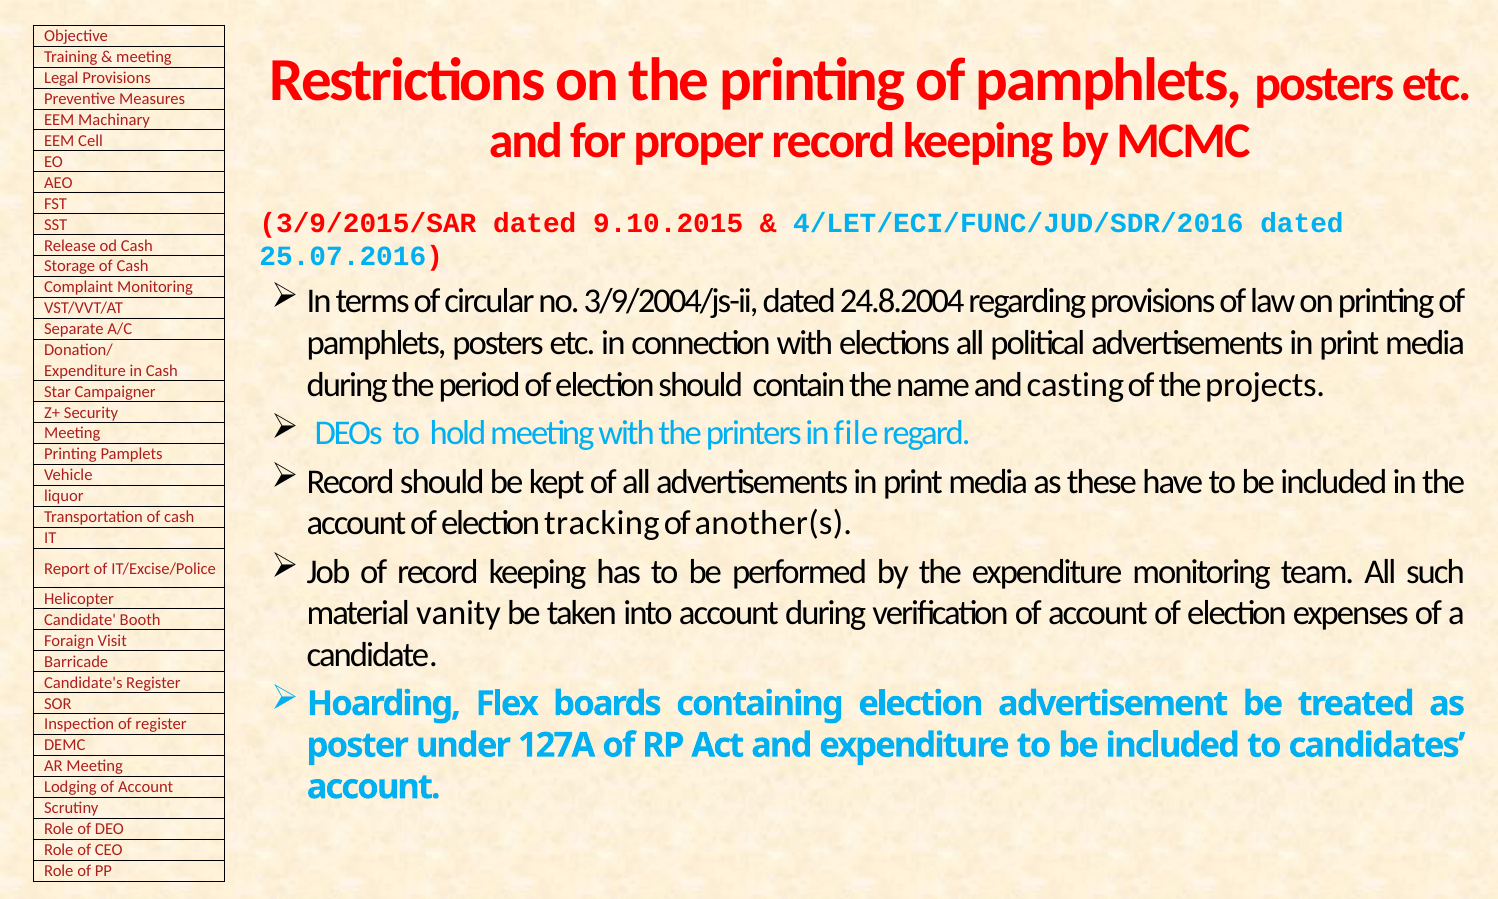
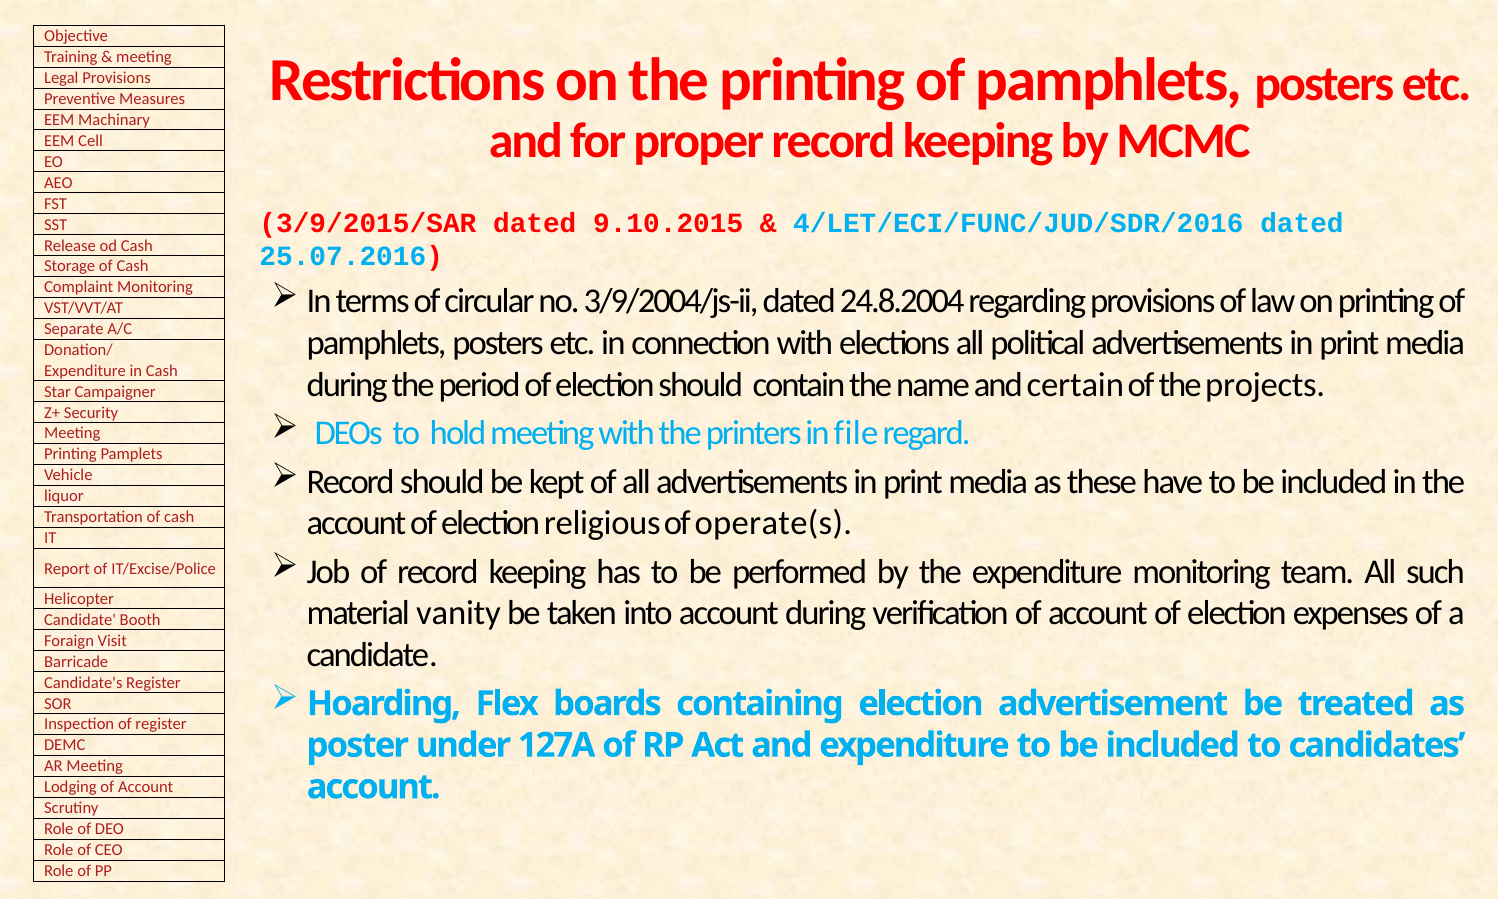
casting: casting -> certain (1075, 385)
tracking: tracking -> religious (602, 523)
another(s: another(s -> operate(s (773, 523)
